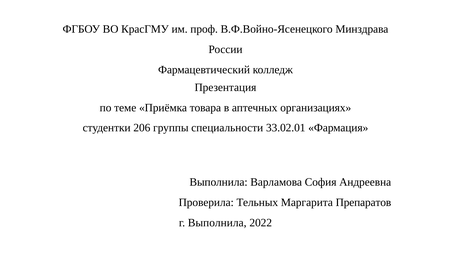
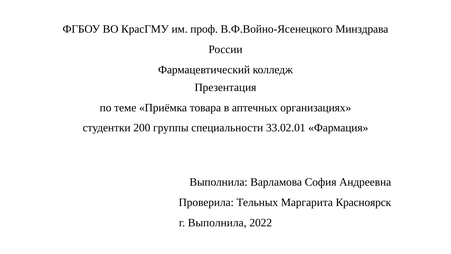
206: 206 -> 200 (142, 128)
Препаратов: Препаратов -> Красноярск (363, 202)
